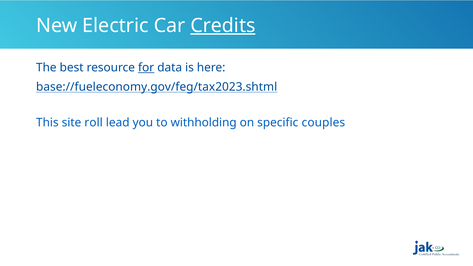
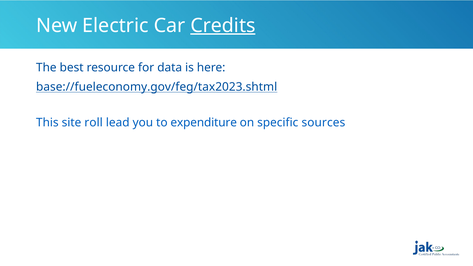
for underline: present -> none (146, 68)
withholding: withholding -> expenditure (204, 123)
couples: couples -> sources (323, 123)
